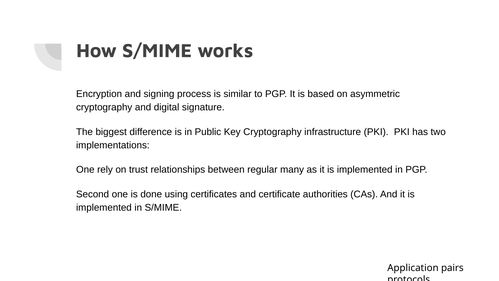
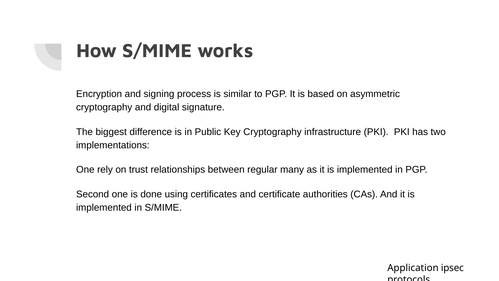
pairs: pairs -> ipsec (452, 268)
